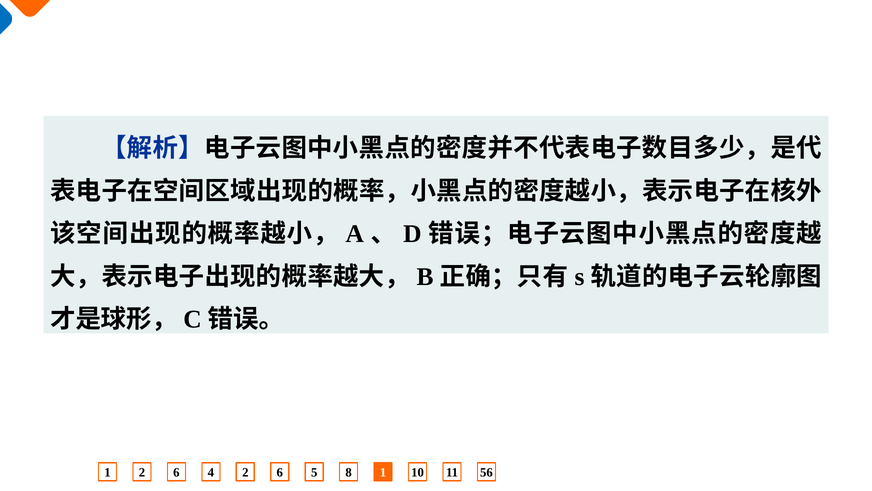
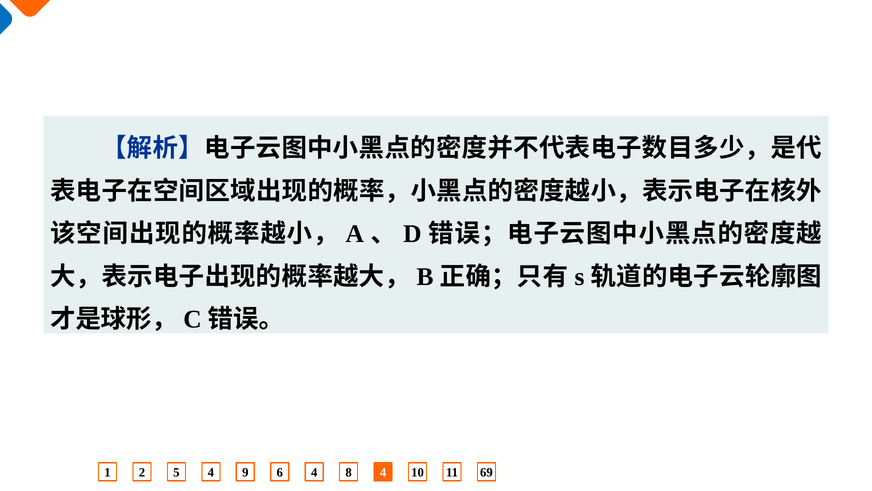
1 2 6: 6 -> 5 (176, 472)
4 2: 2 -> 9 (245, 472)
6 5: 5 -> 4 (314, 472)
8 1: 1 -> 4 (383, 472)
56: 56 -> 69 (486, 472)
